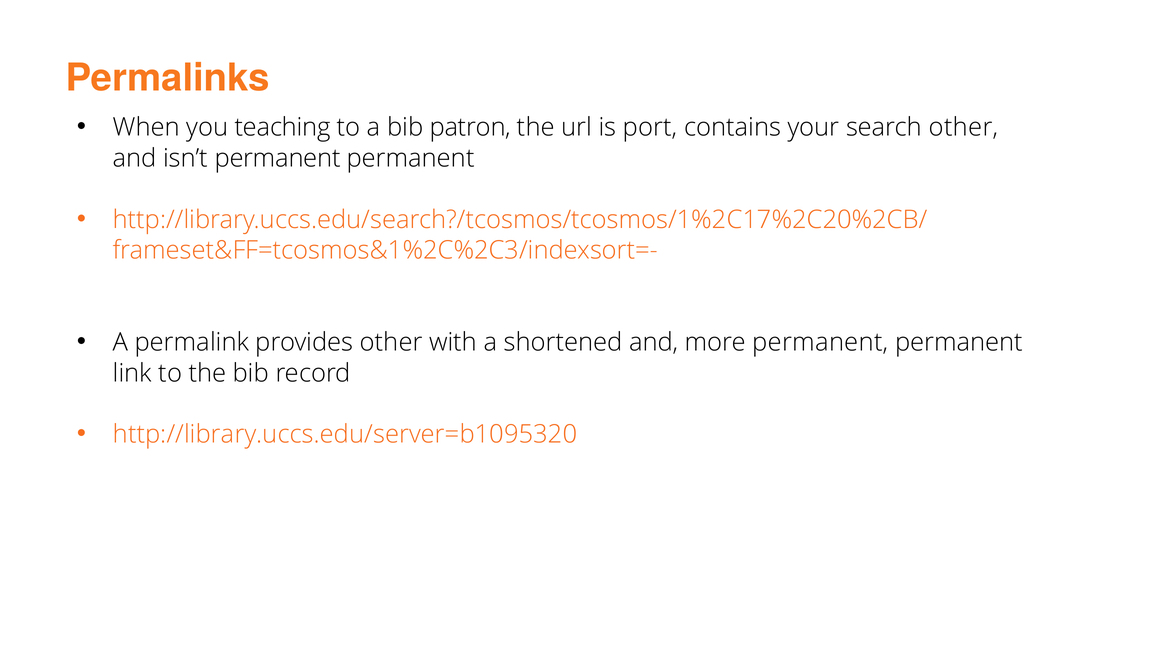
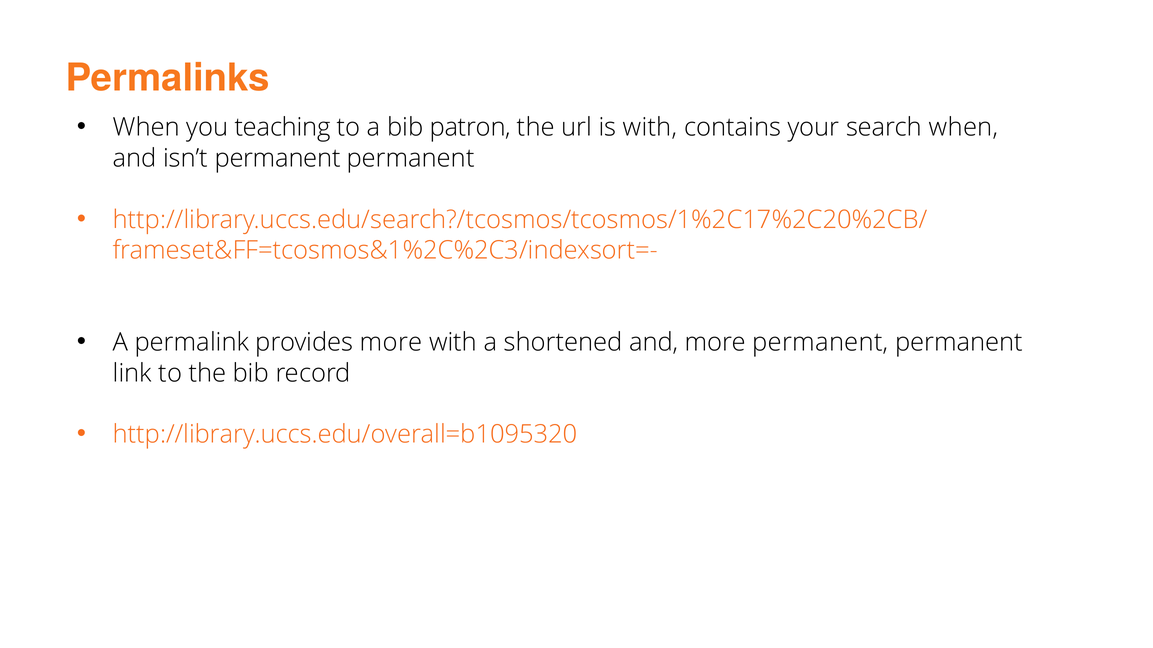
is port: port -> with (650, 128)
search other: other -> when (964, 128)
provides other: other -> more (391, 343)
http://library.uccs.edu/server=b1095320: http://library.uccs.edu/server=b1095320 -> http://library.uccs.edu/overall=b1095320 (345, 435)
